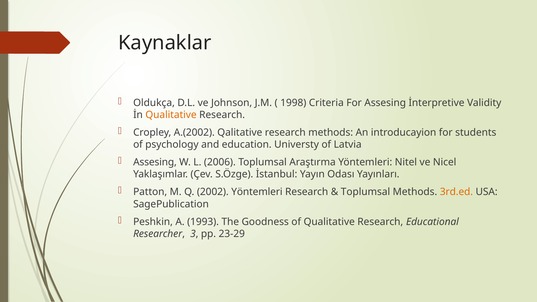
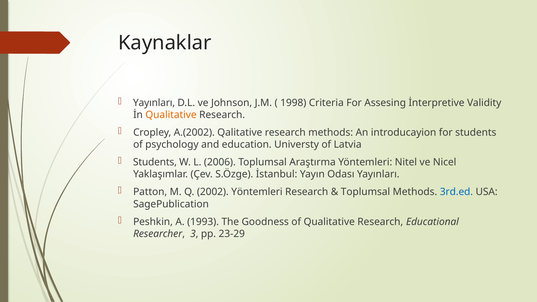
Oldukça: Oldukça -> Yayınları (154, 103)
Assesing: Assesing -> Students (155, 162)
3rd.ed colour: orange -> blue (456, 192)
